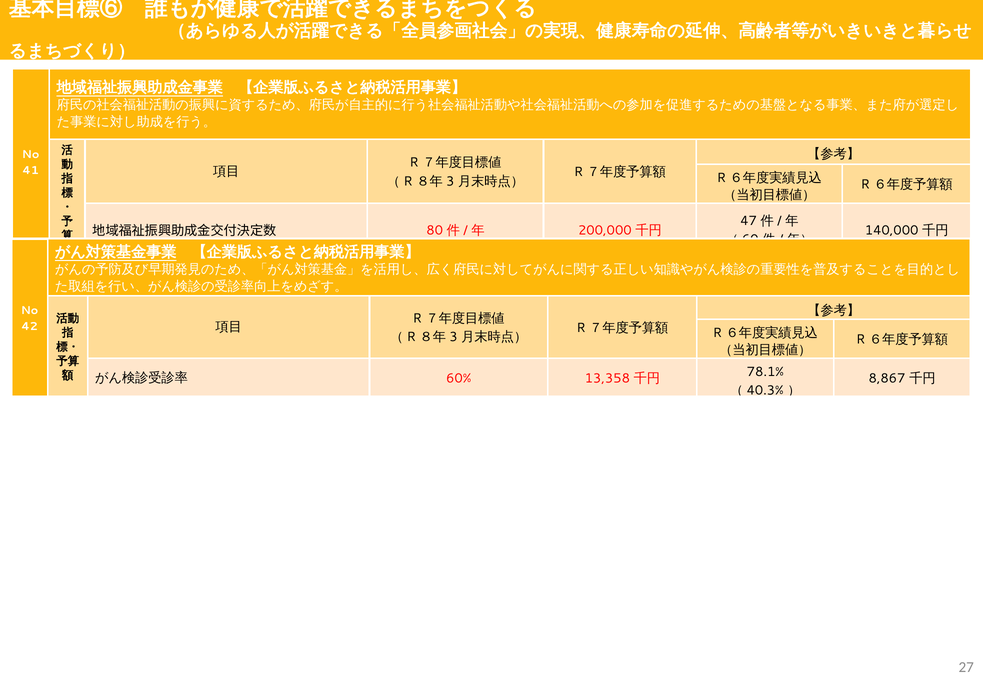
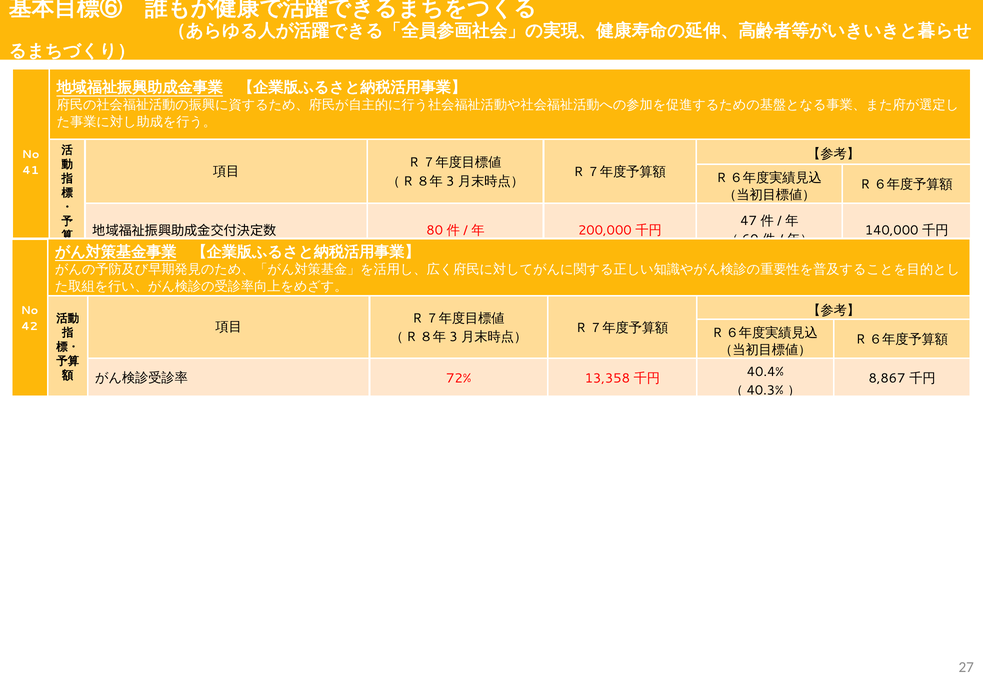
78.1%: 78.1% -> 40.4% (765, 372)
60%: 60% -> 72% (459, 378)
